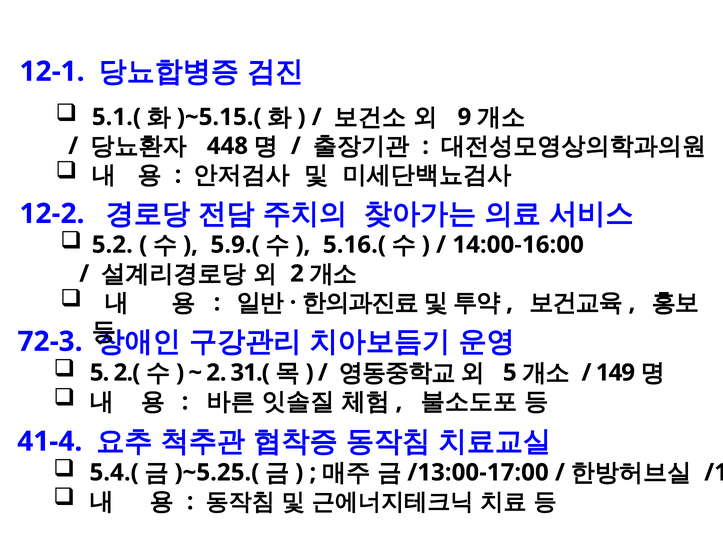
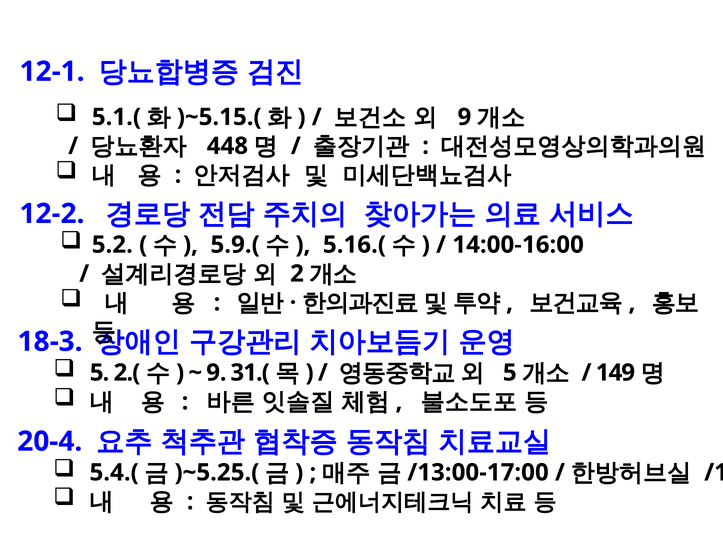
72-3: 72-3 -> 18-3 (50, 342)
2: 2 -> 9 (216, 373)
41-4: 41-4 -> 20-4 (50, 442)
